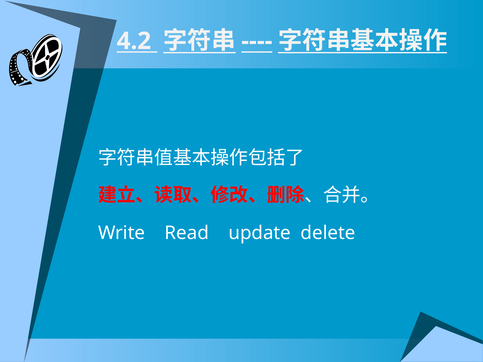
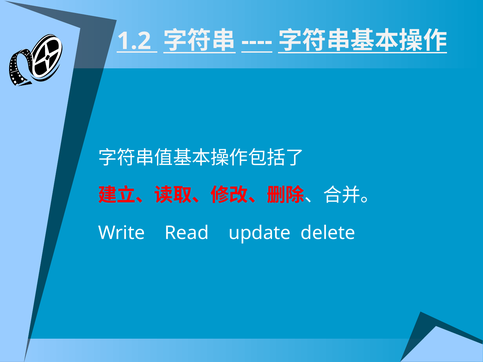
4.2: 4.2 -> 1.2 (134, 41)
